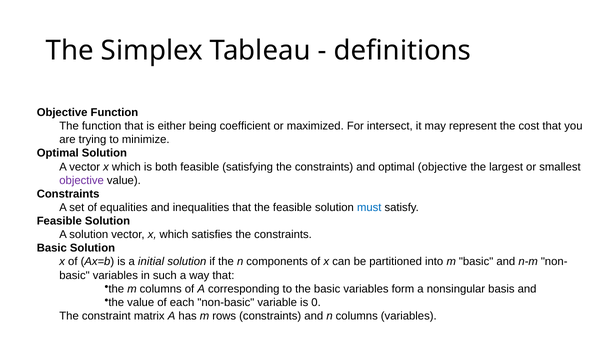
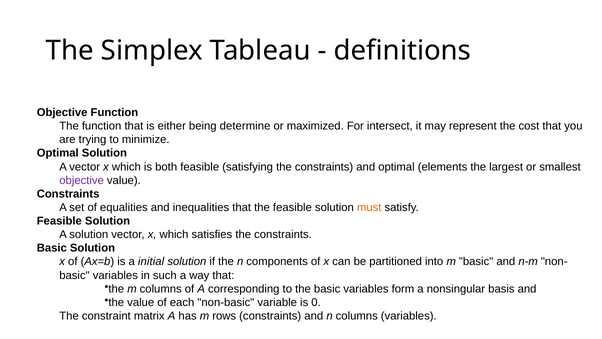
coefficient: coefficient -> determine (245, 126)
optimal objective: objective -> elements (443, 167)
must colour: blue -> orange (369, 207)
